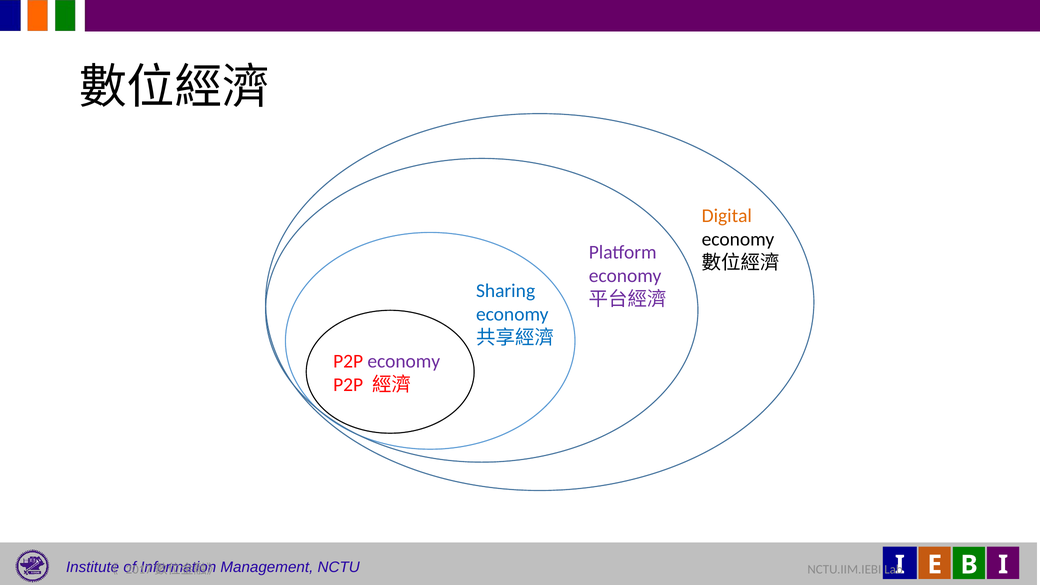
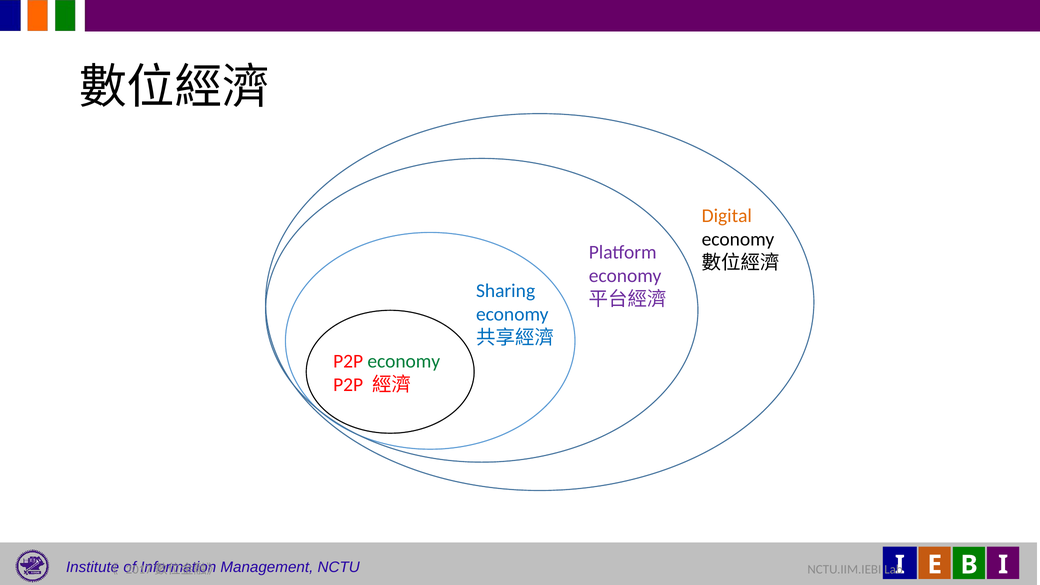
economy colour: purple -> green (404, 361)
